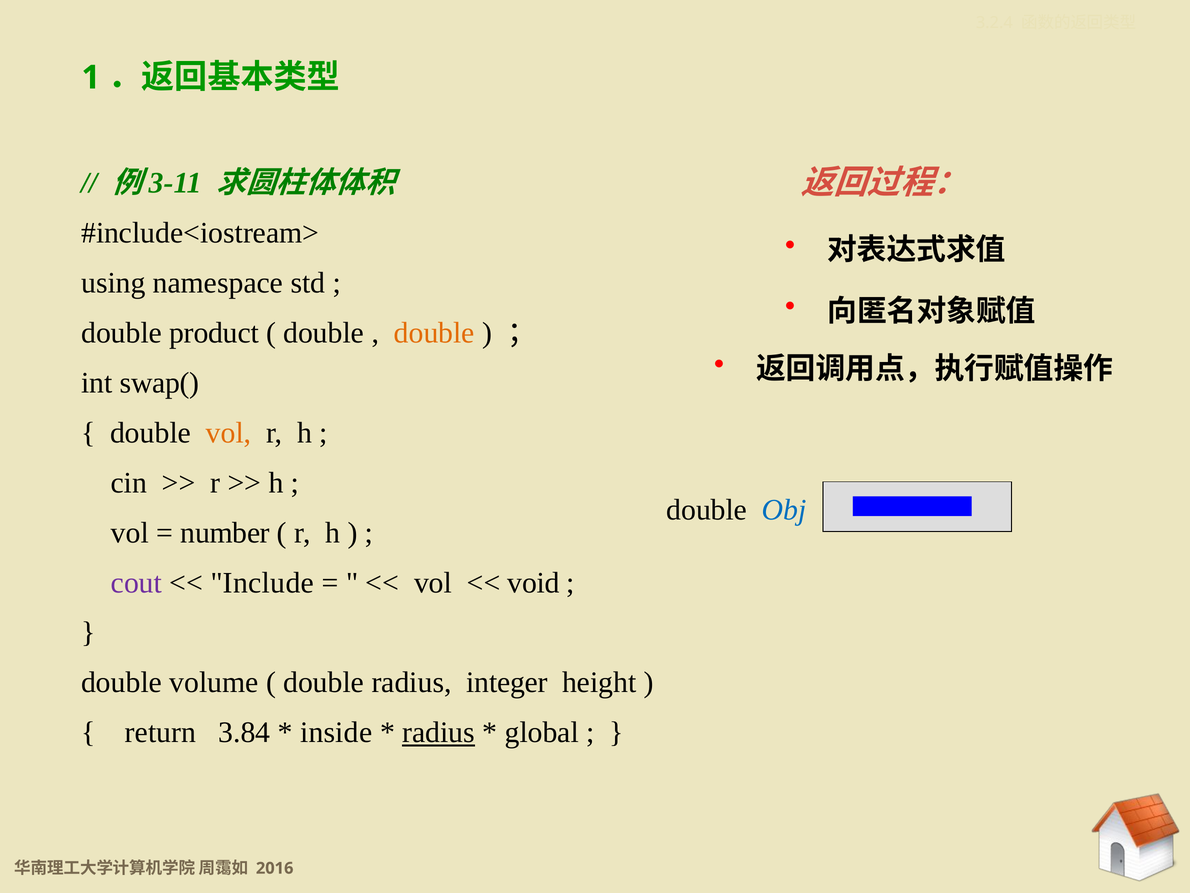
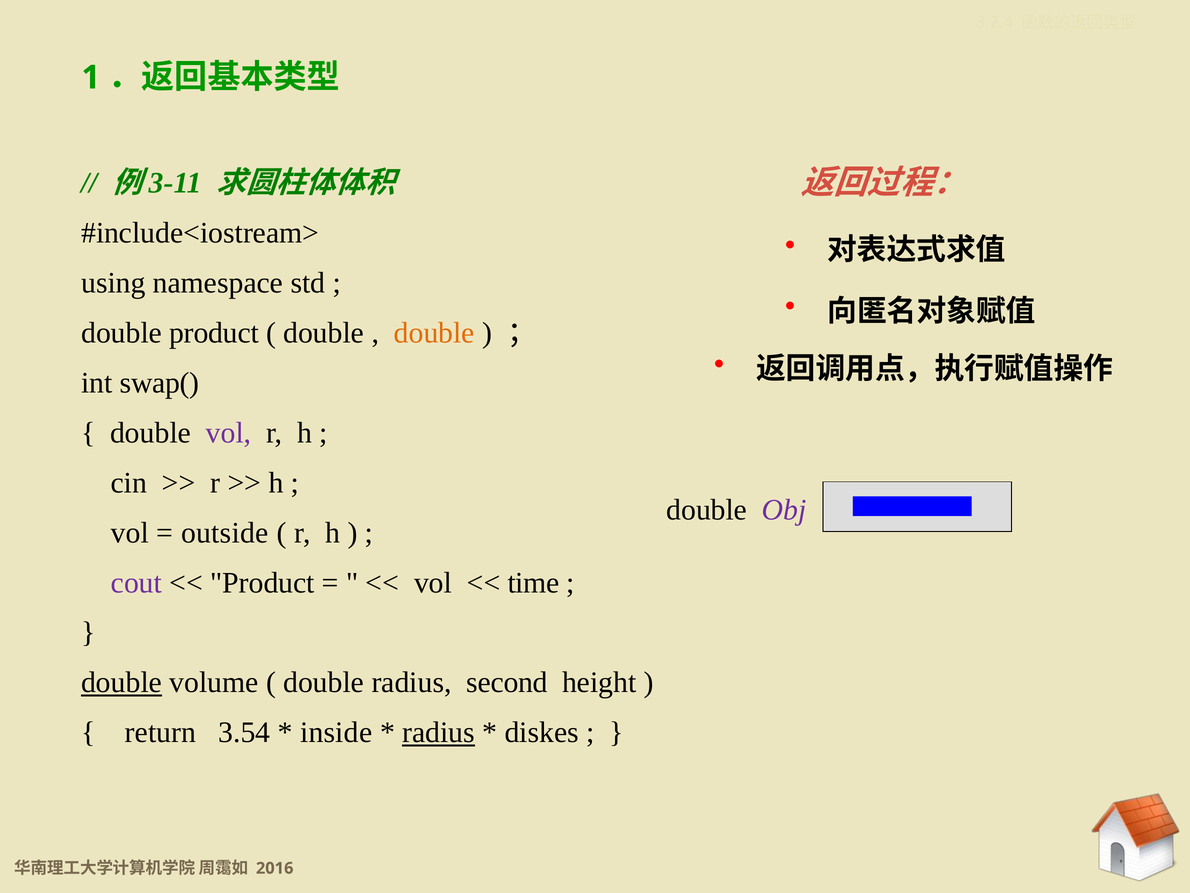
vol colour: orange -> purple (229, 433)
Obj colour: blue -> purple (784, 510)
number: number -> outside (225, 532)
Include: Include -> Product (262, 582)
void: void -> time (533, 582)
double underline: none -> present (122, 682)
integer: integer -> second (507, 682)
3.84: 3.84 -> 3.54 (244, 732)
global: global -> diskes (542, 732)
